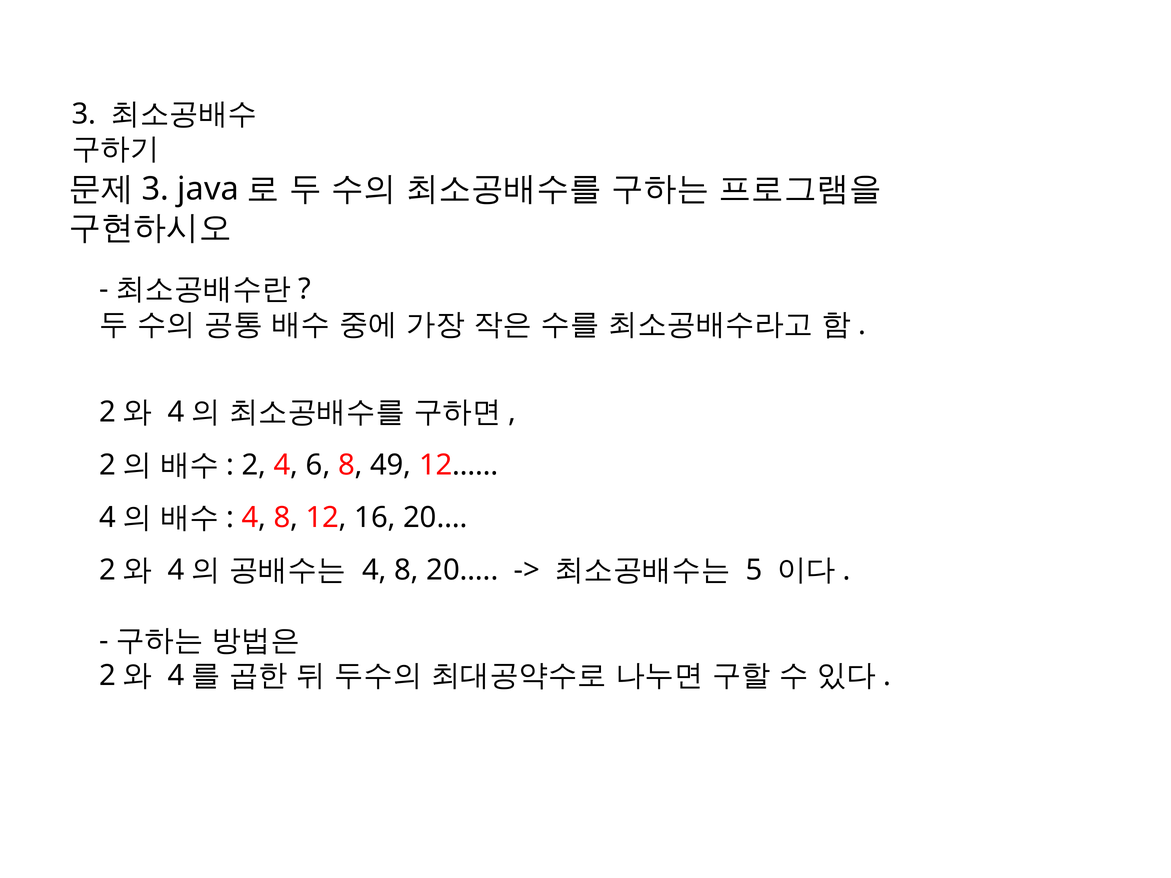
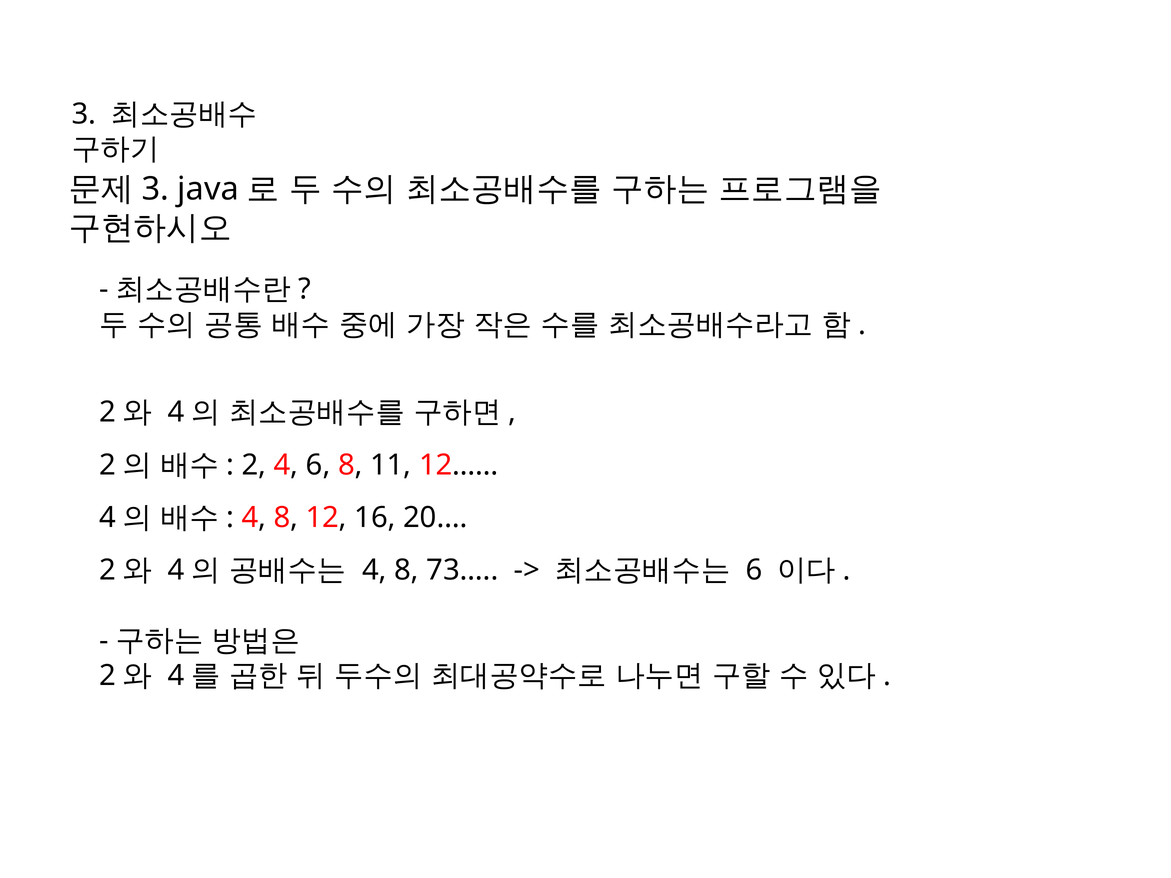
49: 49 -> 11 (391, 465)
8 20…: 20… -> 73… (462, 570)
5: 5 -> 6 (754, 570)
